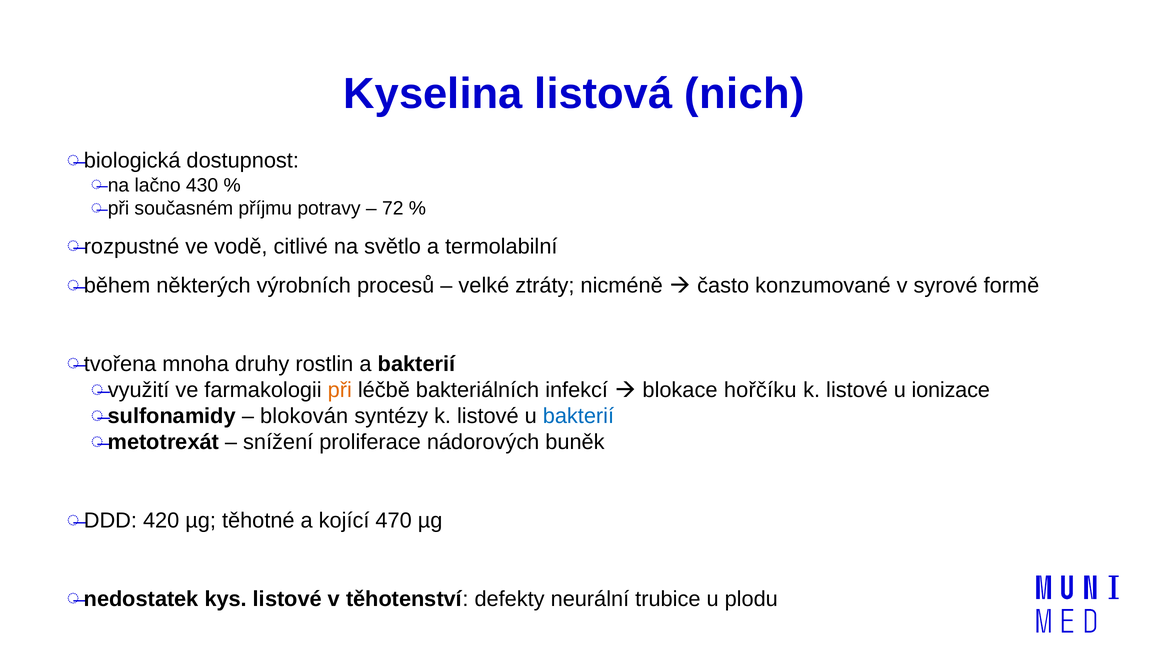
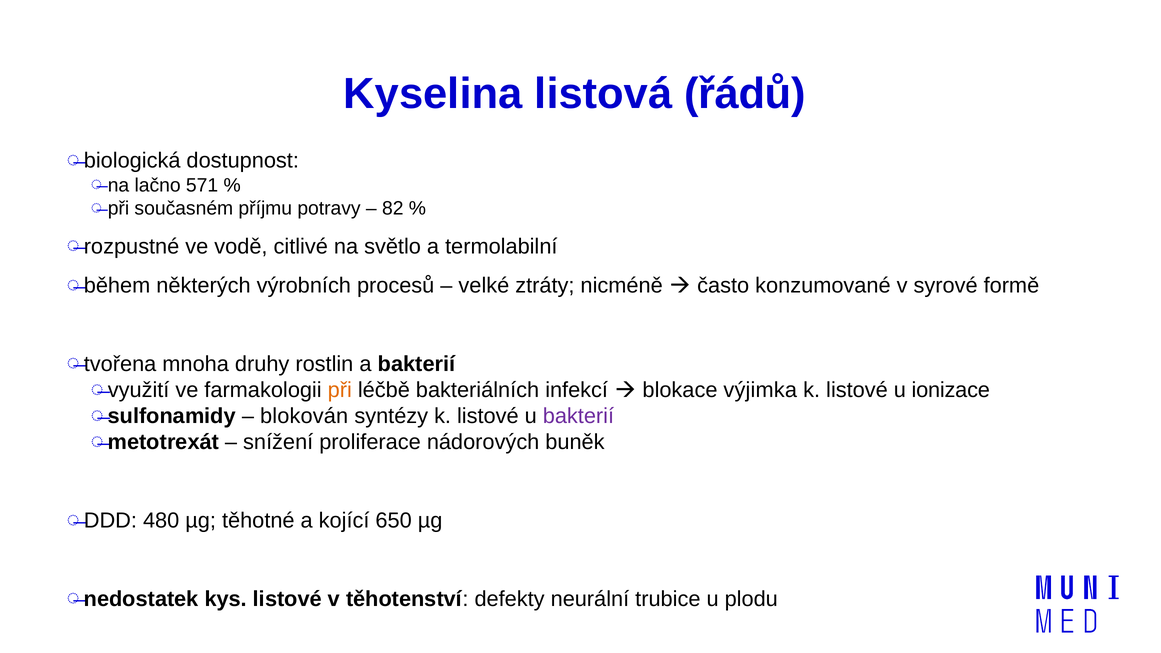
nich: nich -> řádů (745, 94)
430: 430 -> 571 (202, 185)
72: 72 -> 82 (393, 208)
hořčíku: hořčíku -> výjimka (760, 390)
bakterií colour: blue -> purple (578, 416)
420: 420 -> 480 (161, 521)
470: 470 -> 650 (394, 521)
